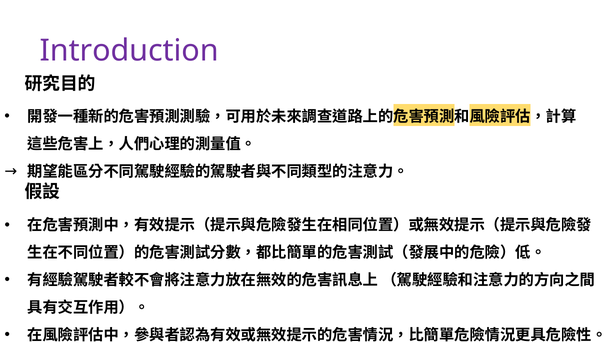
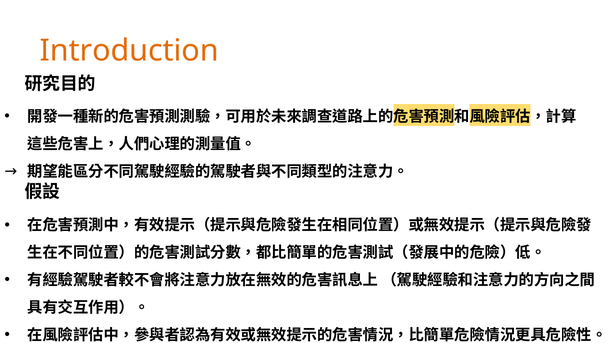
Introduction colour: purple -> orange (129, 51)
